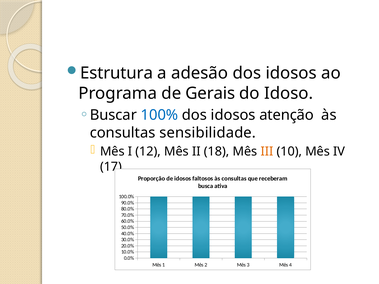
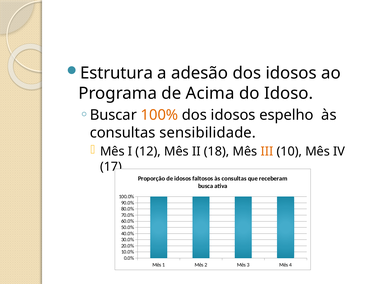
Gerais: Gerais -> Acima (210, 93)
100% colour: blue -> orange (159, 115)
atenção: atenção -> espelho (286, 115)
